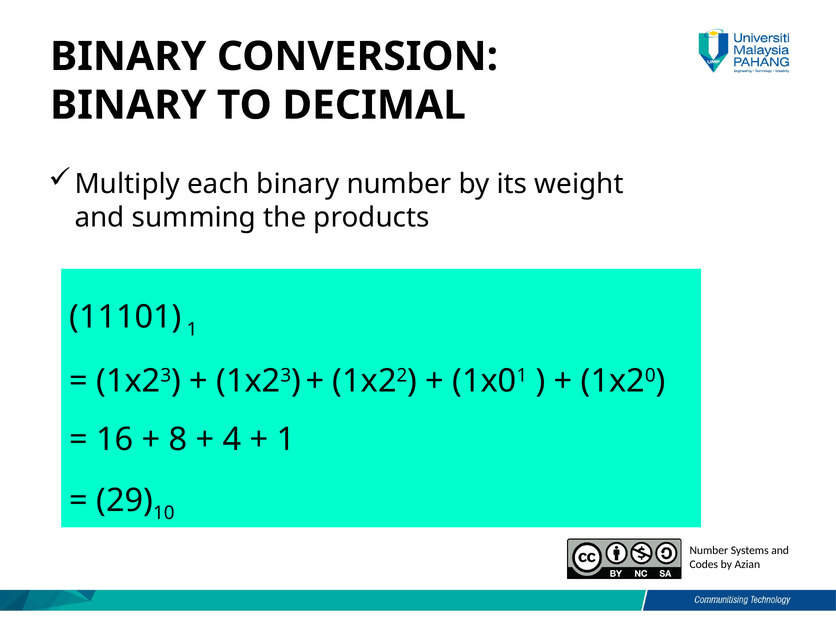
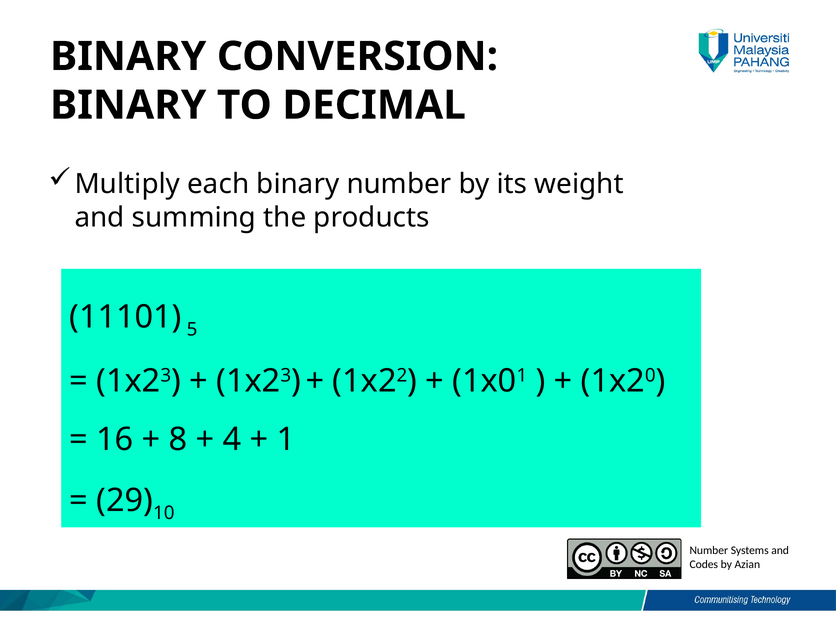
11101 1: 1 -> 5 (192, 330)
